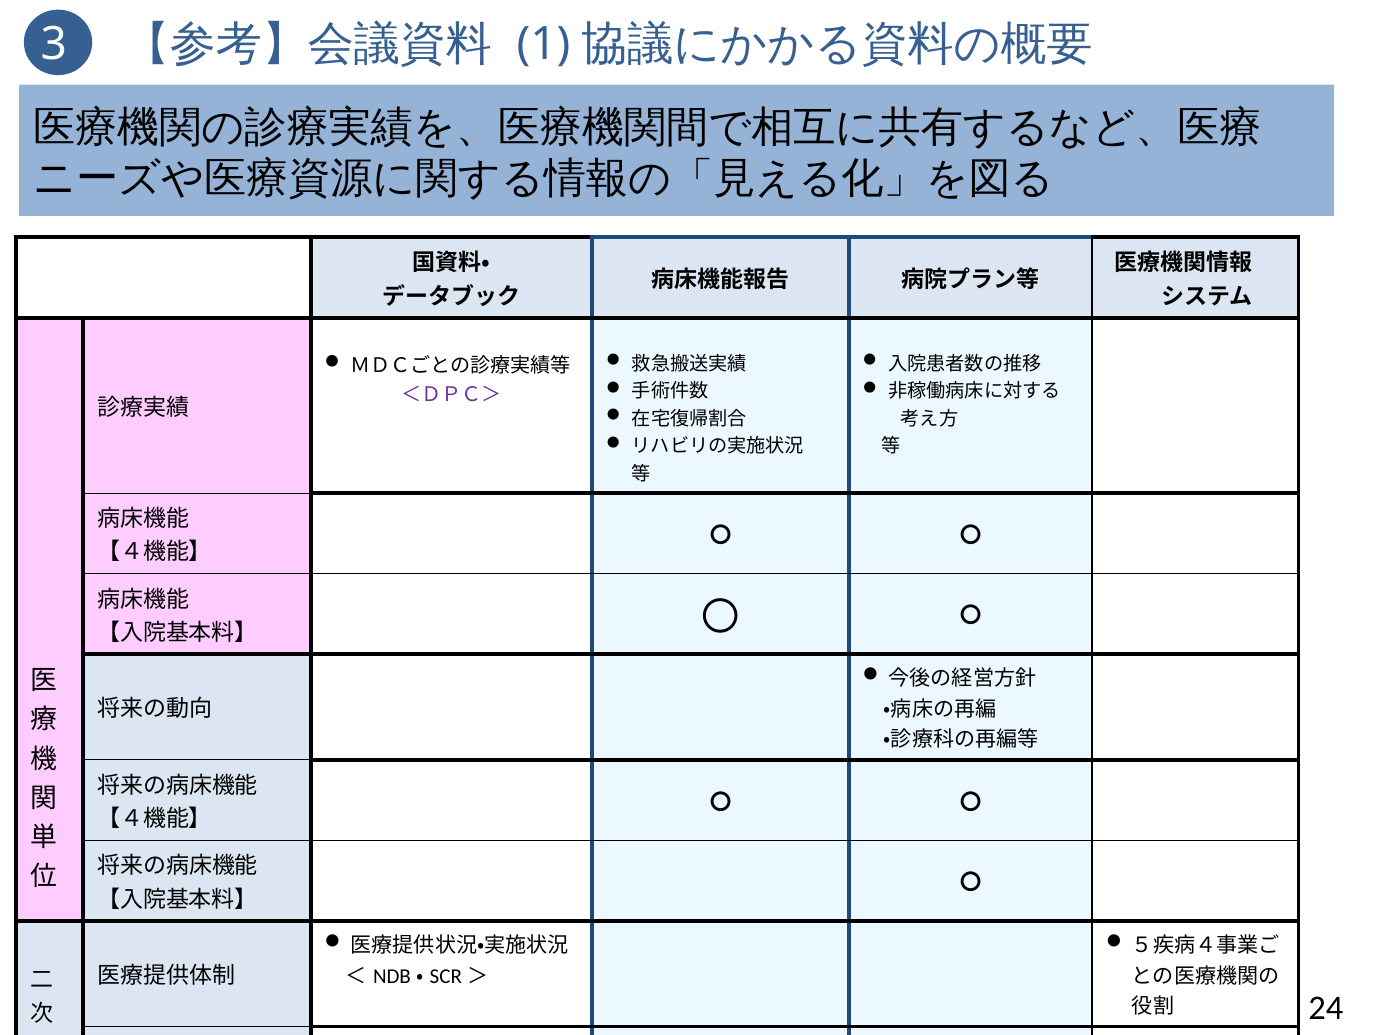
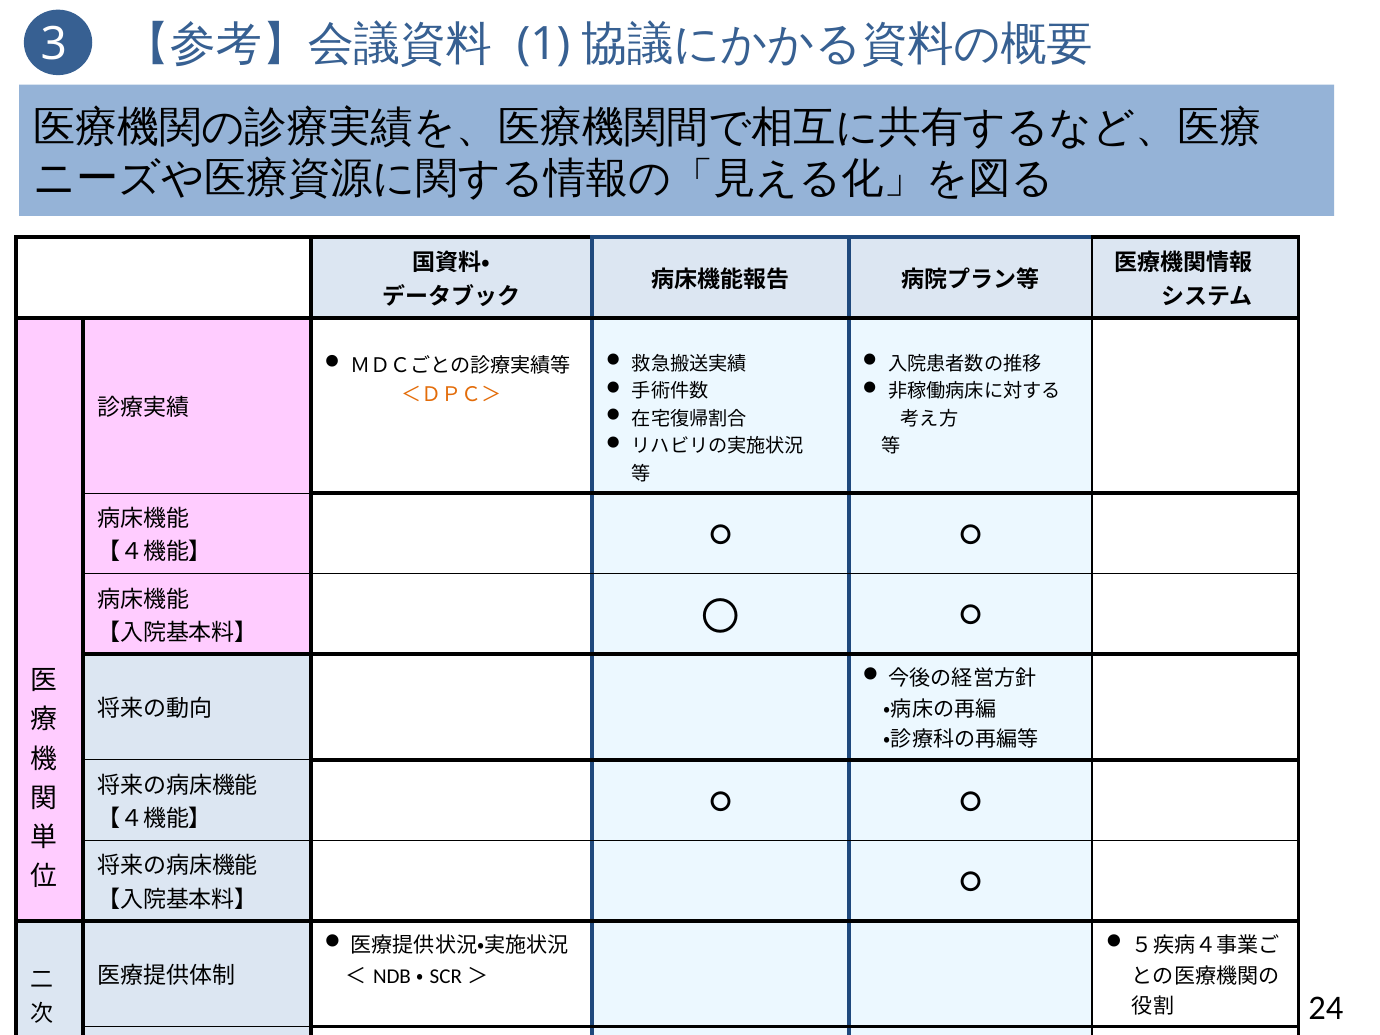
＜ＤＰＣ＞ colour: purple -> orange (452, 395)
